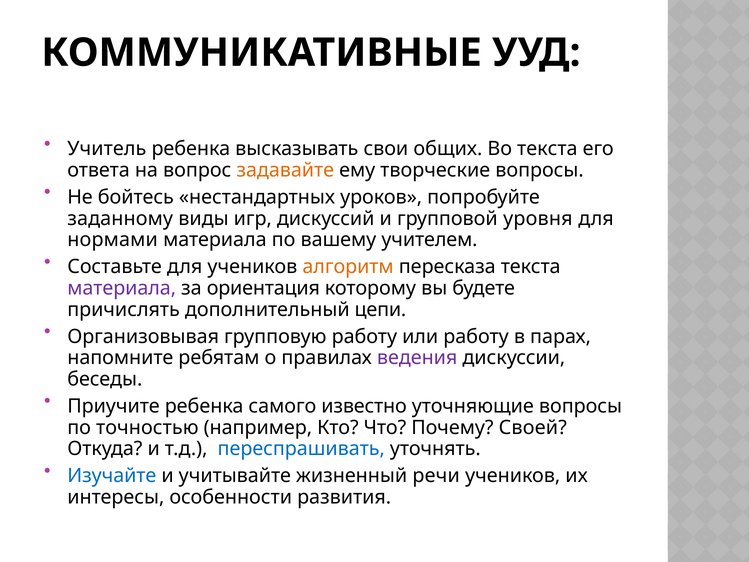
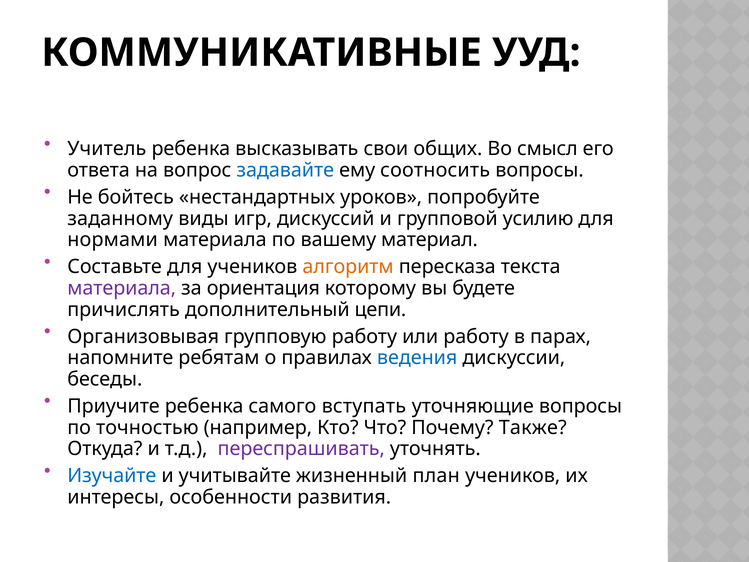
Во текста: текста -> смысл (547, 149)
задавайте colour: orange -> blue (285, 170)
творческие: творческие -> соотносить (435, 170)
уровня: уровня -> усилию (538, 218)
учителем: учителем -> материал (429, 240)
ведения colour: purple -> blue (417, 358)
известно: известно -> вступать (364, 406)
Своей: Своей -> Также (533, 427)
переспрашивать colour: blue -> purple (301, 449)
речи: речи -> план (436, 476)
